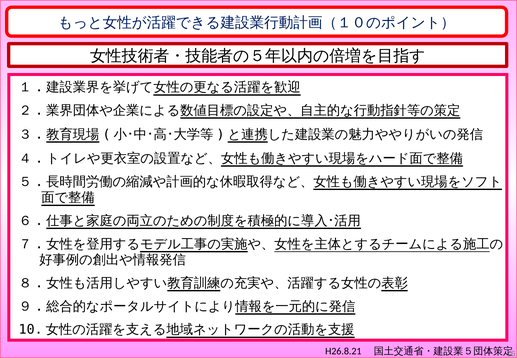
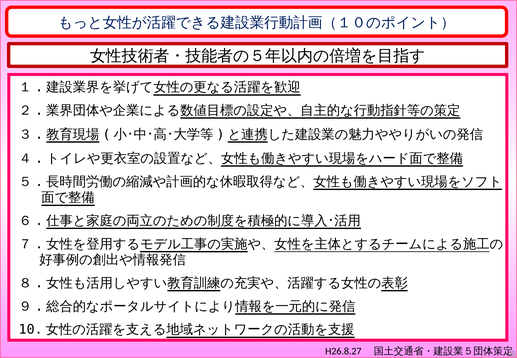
H26.8.21: H26.8.21 -> H26.8.27 (343, 351)
